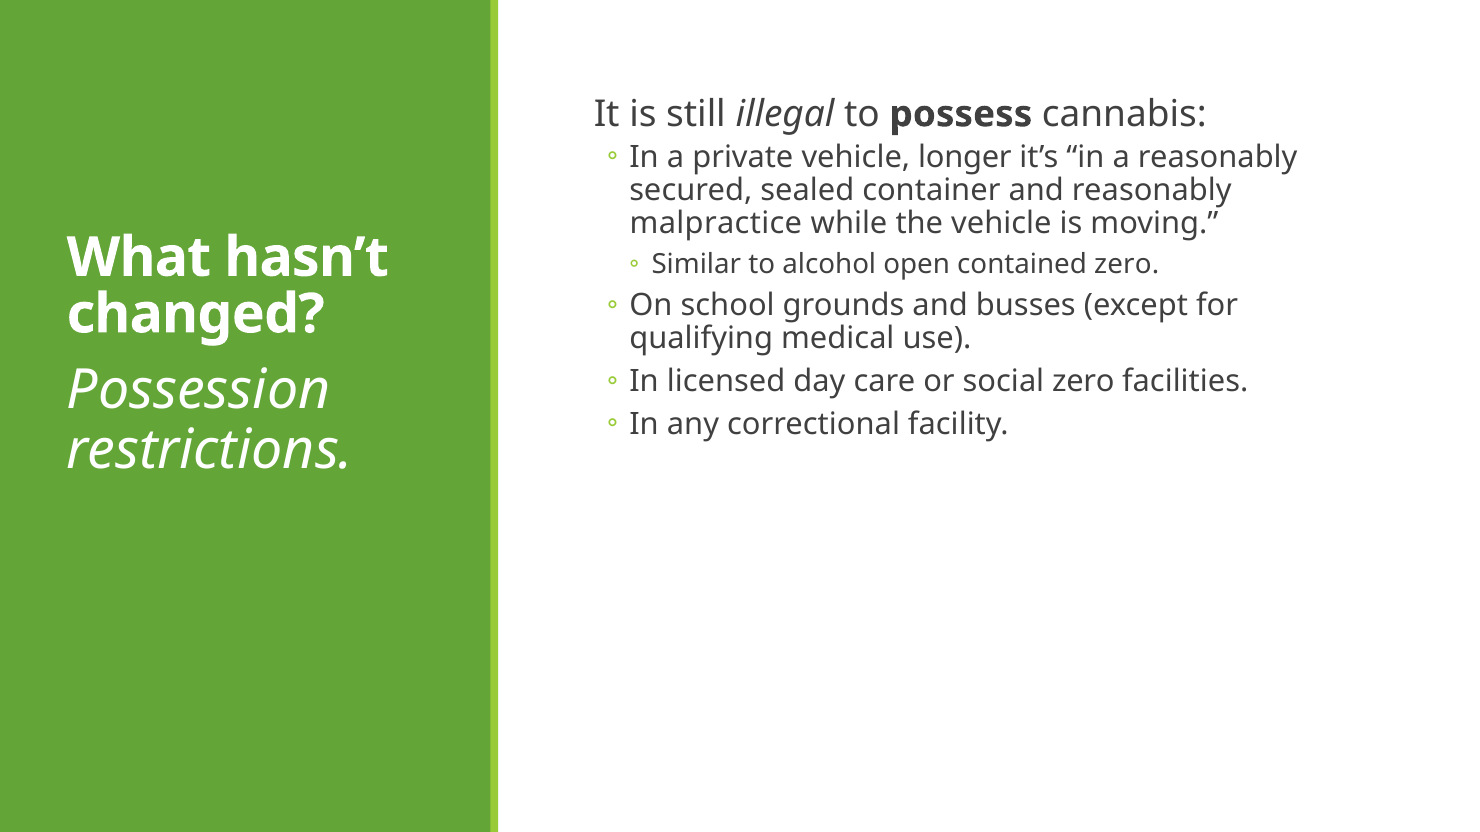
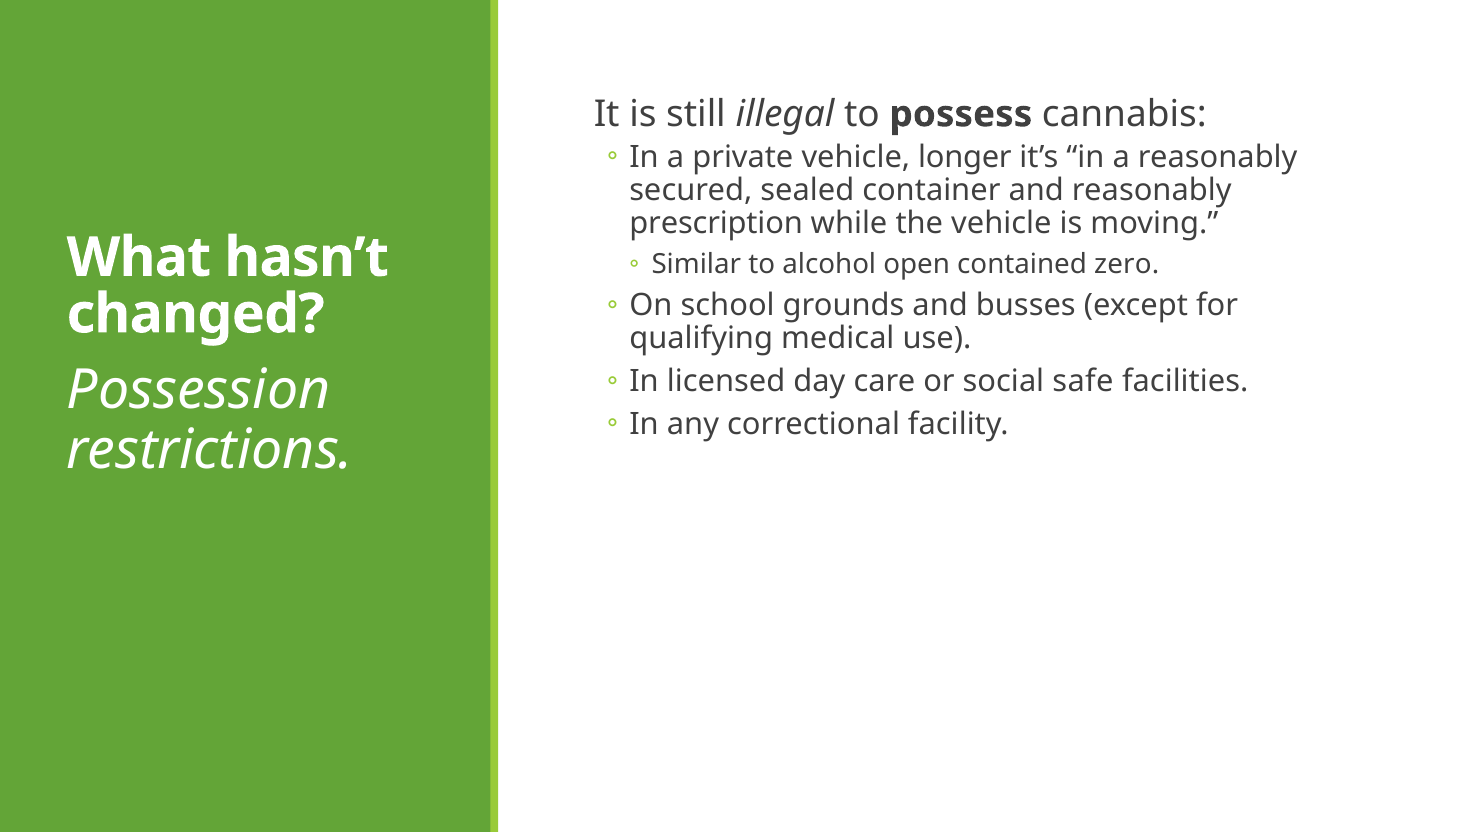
malpractice: malpractice -> prescription (716, 224)
social zero: zero -> safe (1083, 382)
